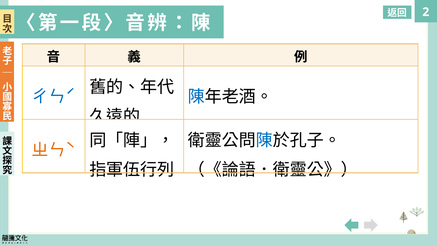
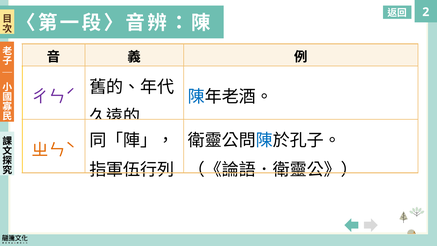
ㄔㄣˊ colour: blue -> purple (54, 97)
